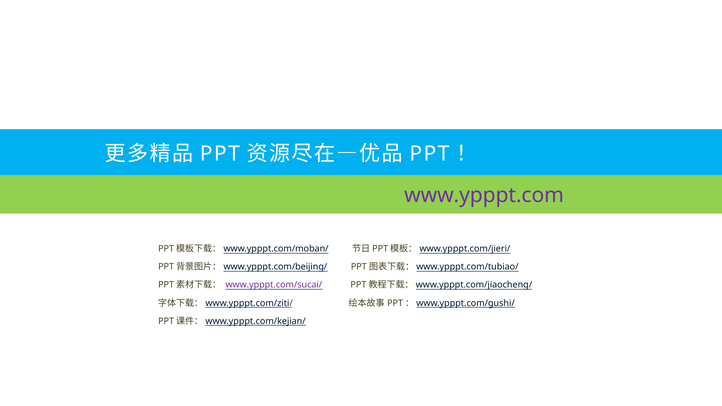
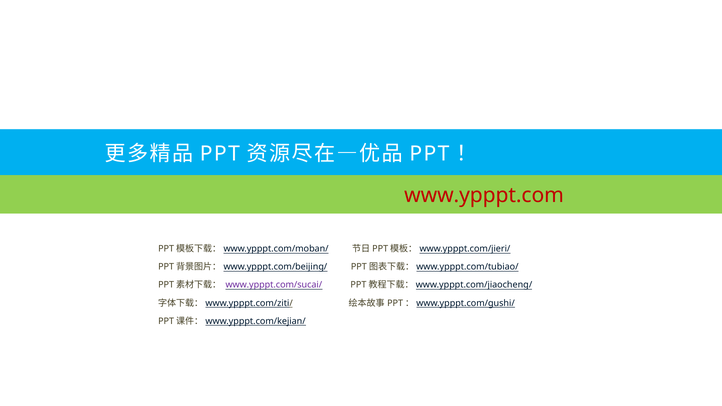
www.ypppt.com colour: purple -> red (484, 196)
